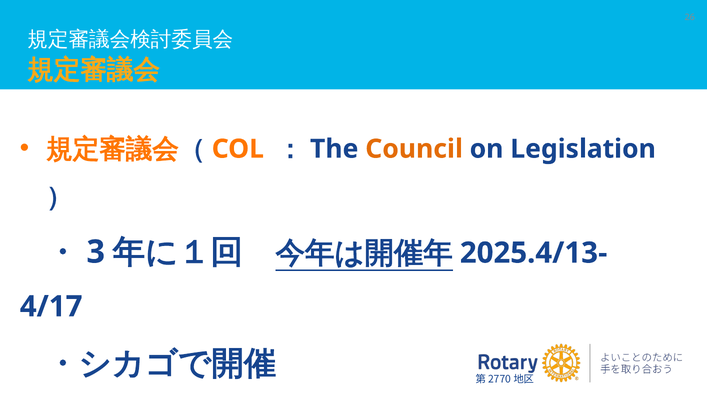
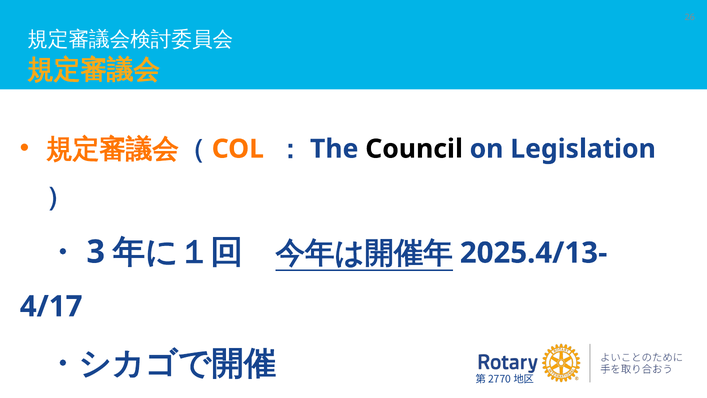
Council colour: orange -> black (414, 149)
